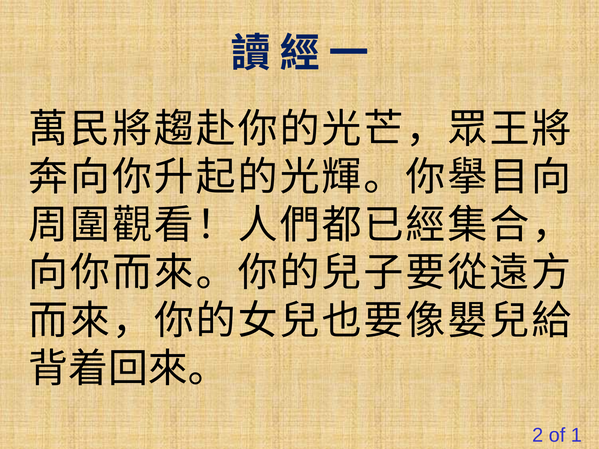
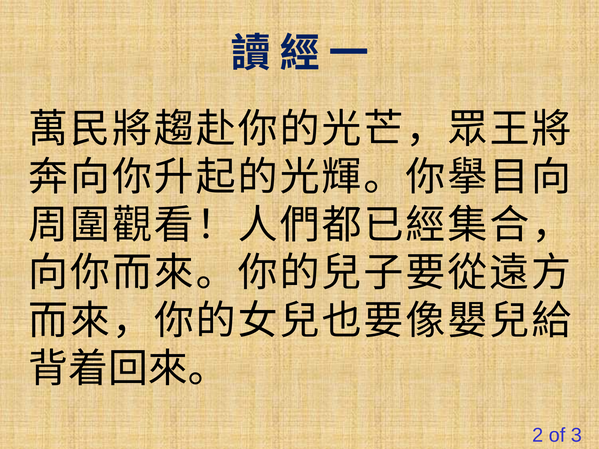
1: 1 -> 3 (576, 435)
